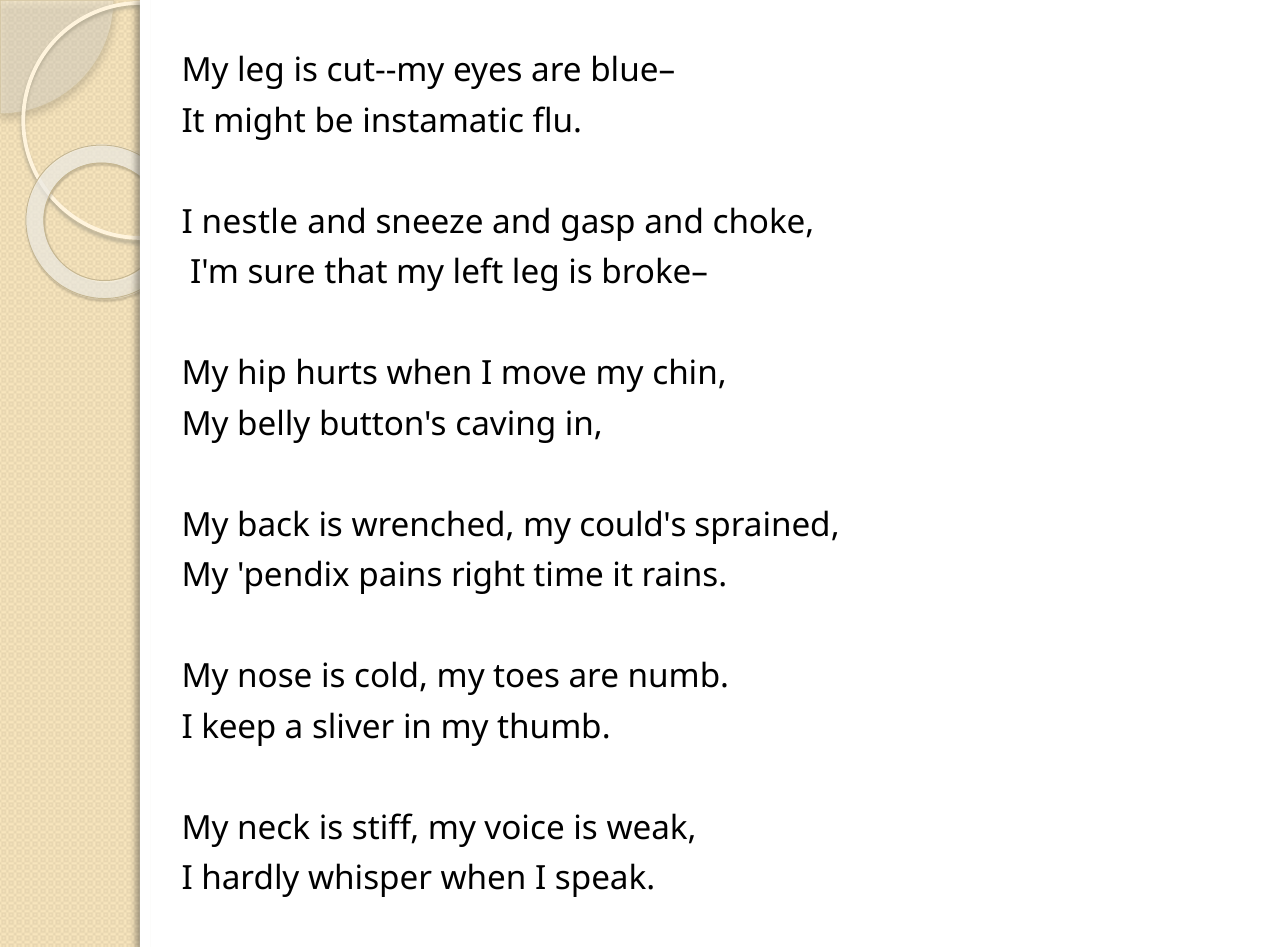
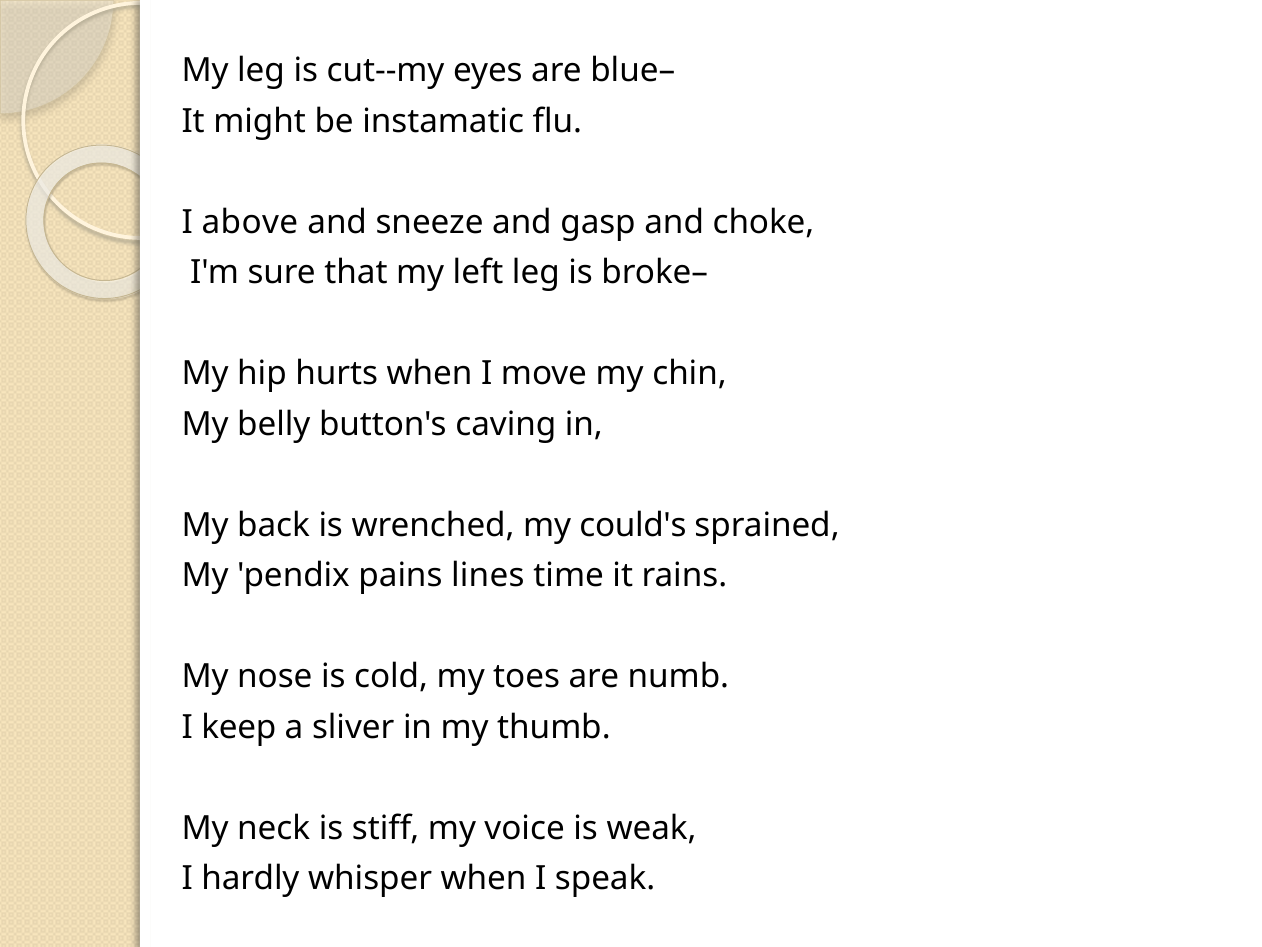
nestle: nestle -> above (250, 222)
right: right -> lines (488, 575)
